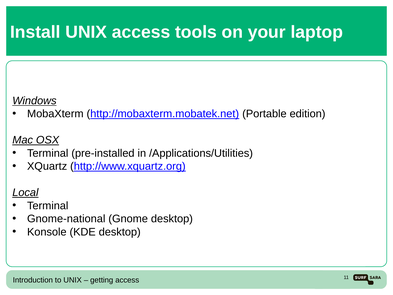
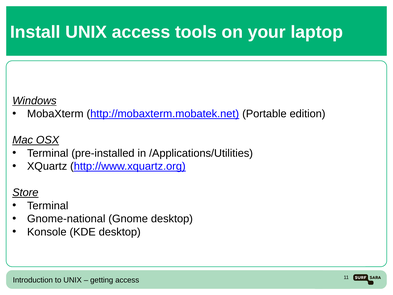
Local: Local -> Store (25, 192)
